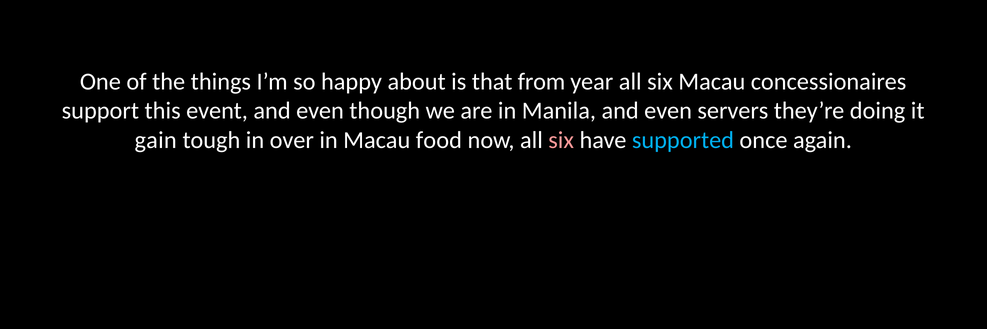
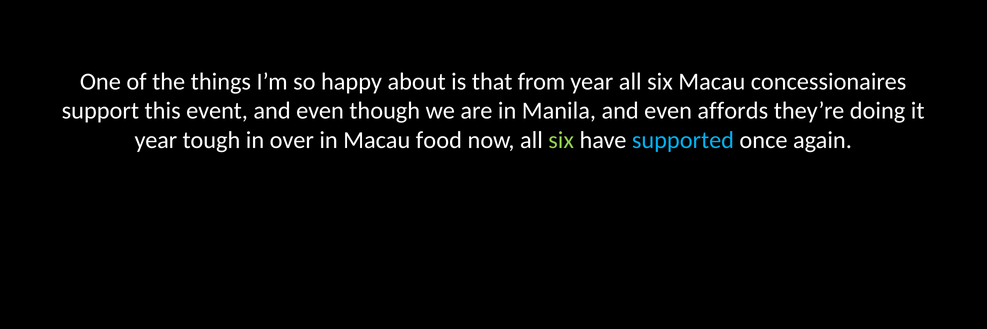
servers: servers -> affords (733, 111)
gain: gain -> year (156, 140)
six colour: pink -> light green (561, 140)
